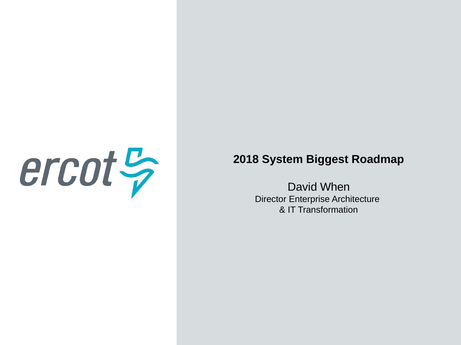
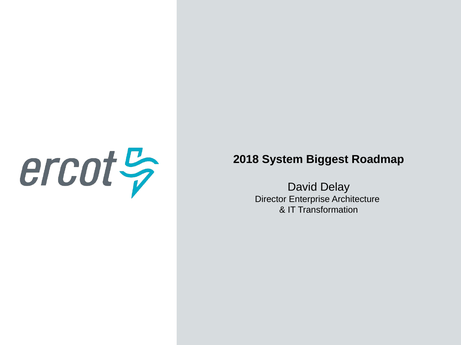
When: When -> Delay (335, 187)
